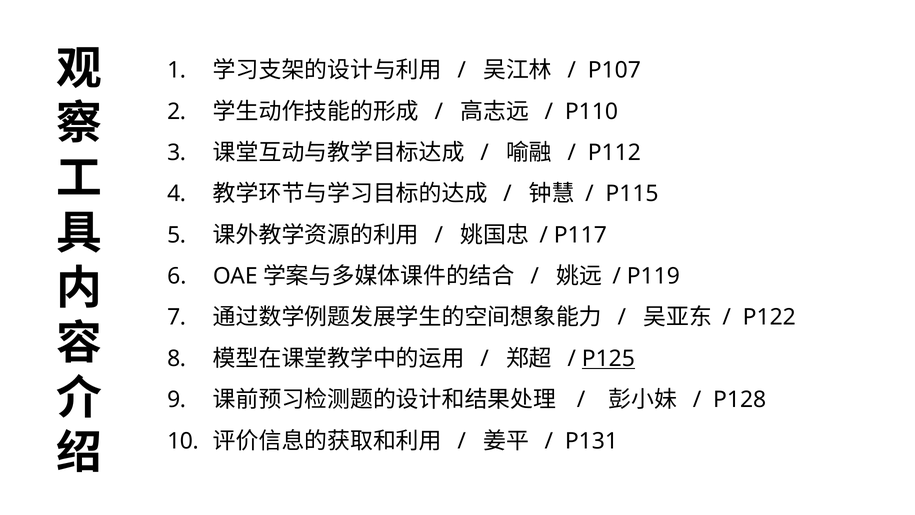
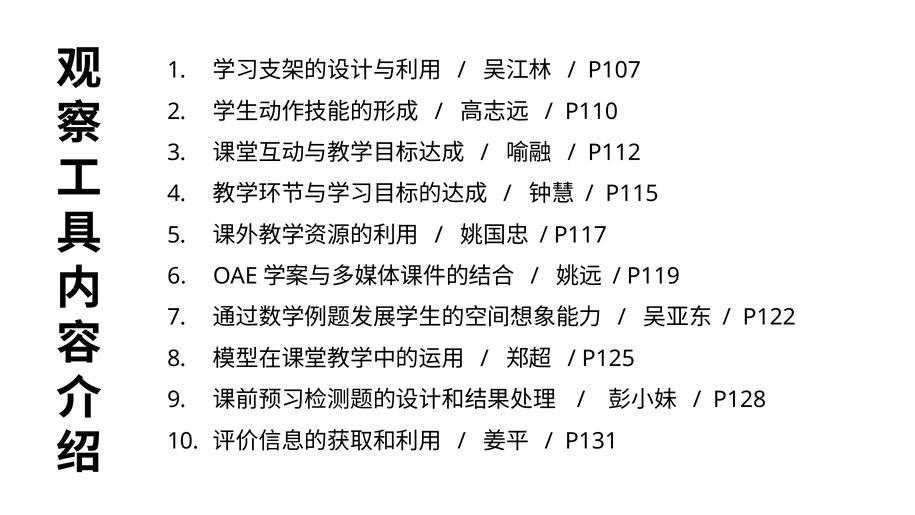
P125 underline: present -> none (608, 358)
